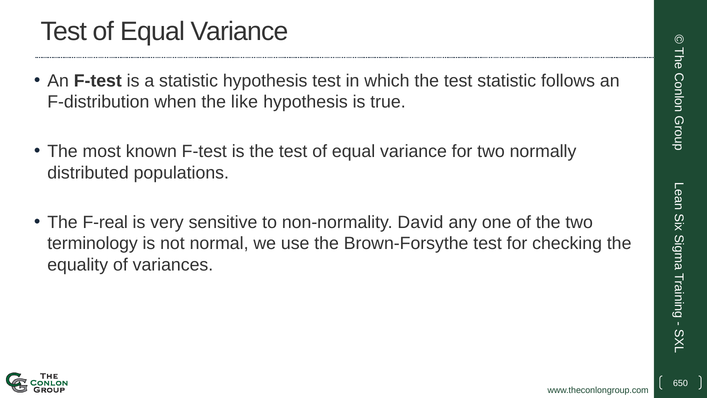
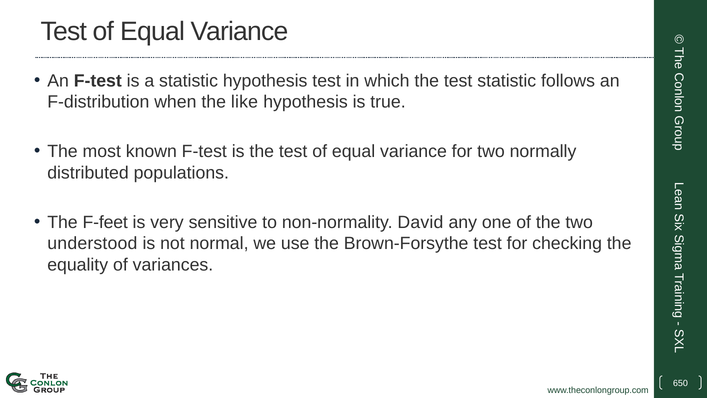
F-real: F-real -> F-feet (105, 222)
terminology: terminology -> understood (92, 243)
